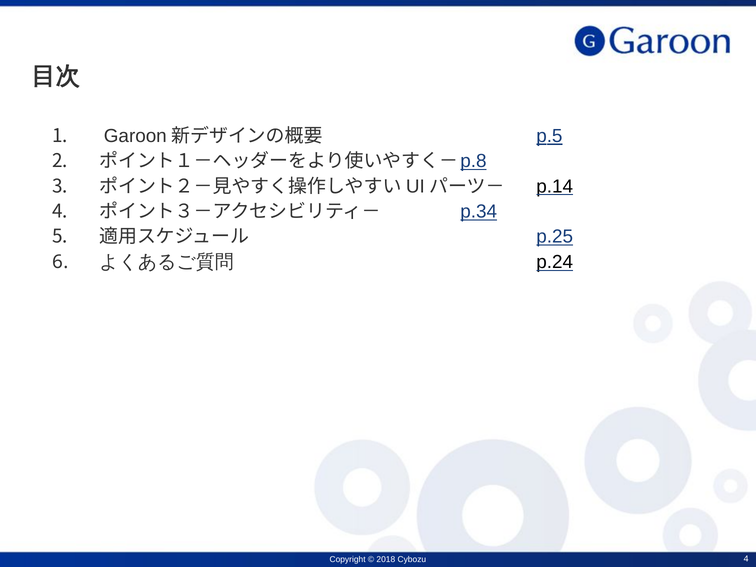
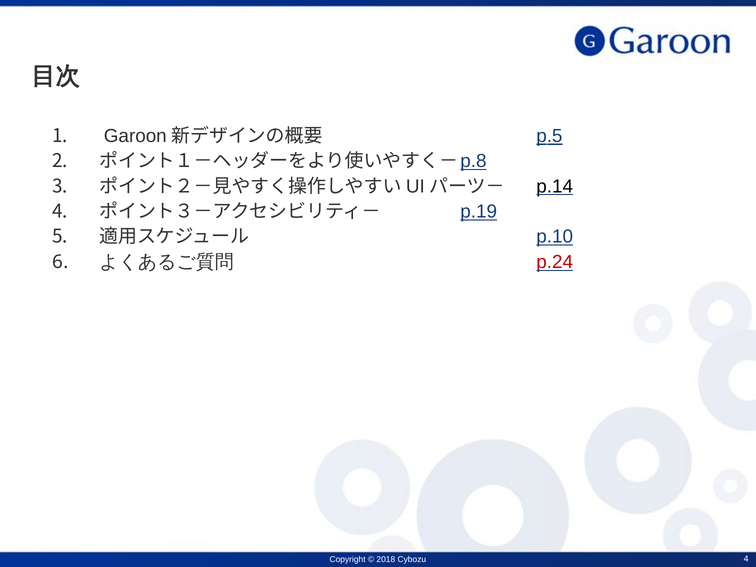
p.34: p.34 -> p.19 (479, 212)
p.25: p.25 -> p.10 (555, 237)
p.24 colour: black -> red (555, 262)
